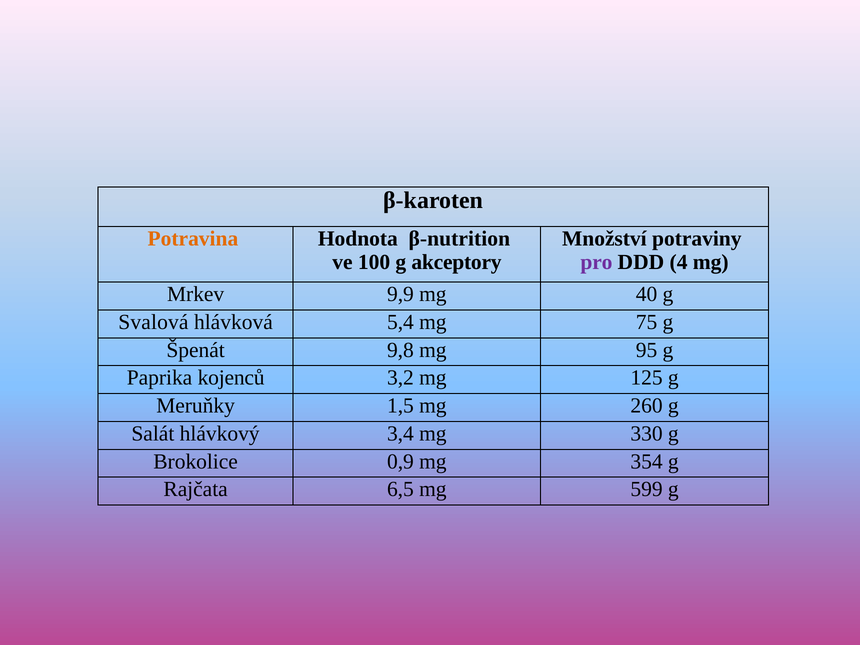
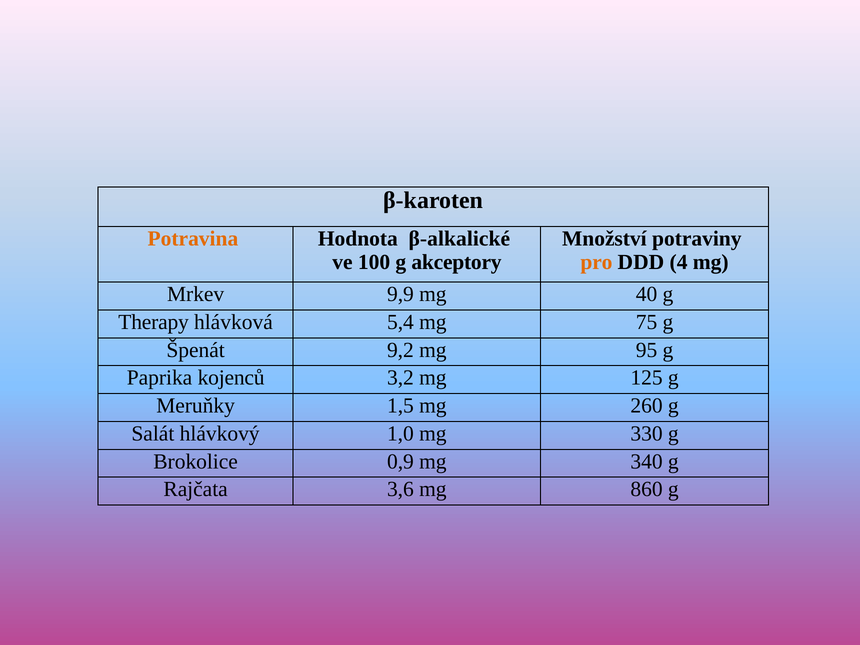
β-nutrition: β-nutrition -> β-alkalické (459, 238)
pro colour: purple -> orange (596, 262)
Svalová: Svalová -> Therapy (154, 322)
9,8: 9,8 -> 9,2 (400, 350)
3,4: 3,4 -> 1,0 (400, 434)
354: 354 -> 340 (647, 461)
6,5: 6,5 -> 3,6 (400, 489)
599: 599 -> 860 (647, 489)
